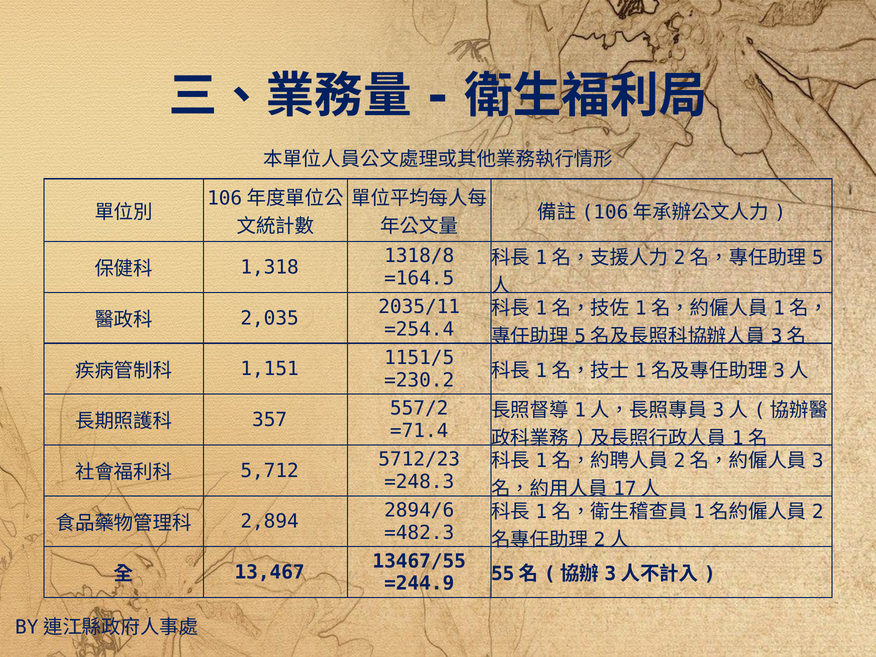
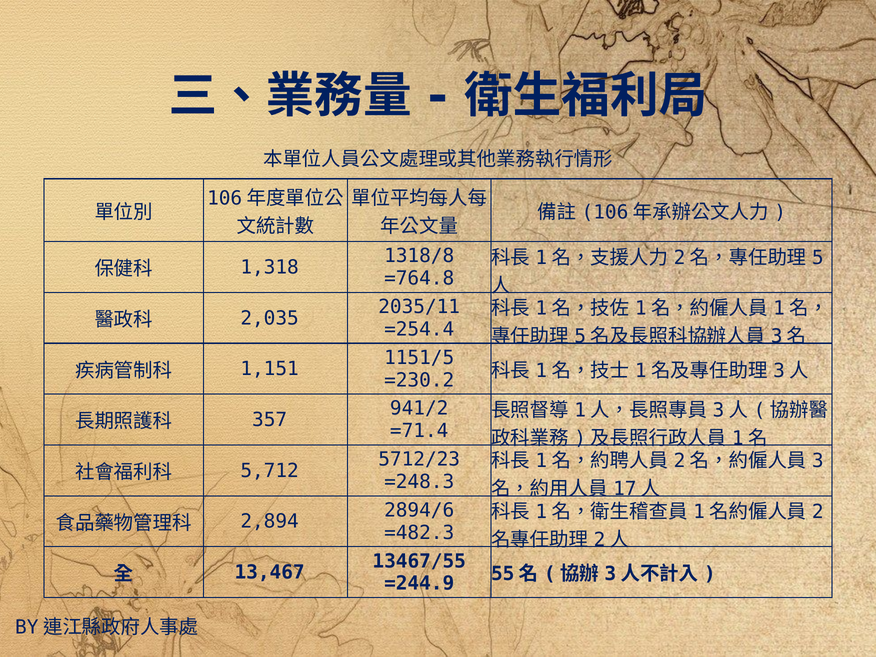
=164.5: =164.5 -> =764.8 (419, 279)
557/2: 557/2 -> 941/2 (419, 409)
